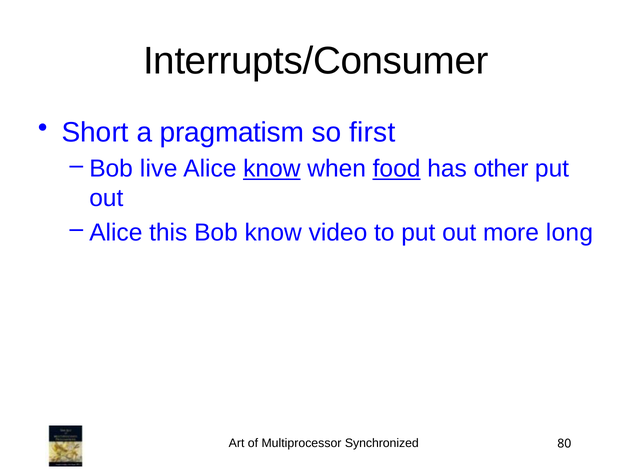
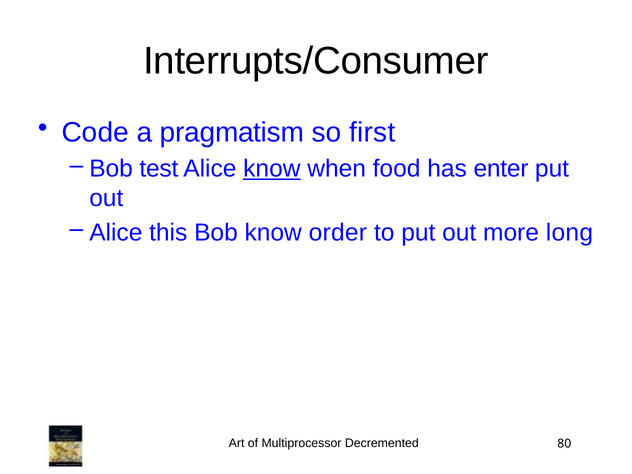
Short: Short -> Code (95, 133)
live: live -> test (159, 169)
food underline: present -> none (397, 169)
other: other -> enter (501, 169)
video: video -> order (338, 233)
Synchronized: Synchronized -> Decremented (382, 443)
